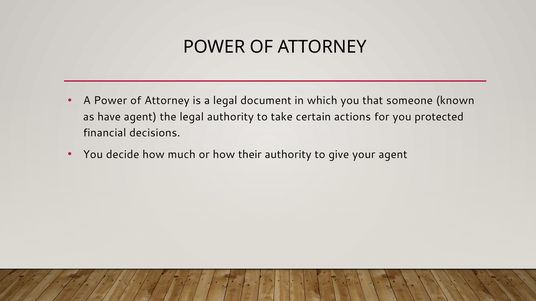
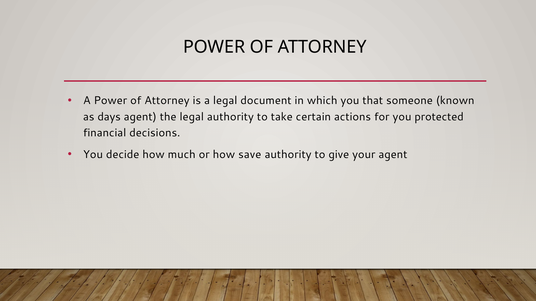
have: have -> days (109, 117)
their: their -> save (250, 155)
